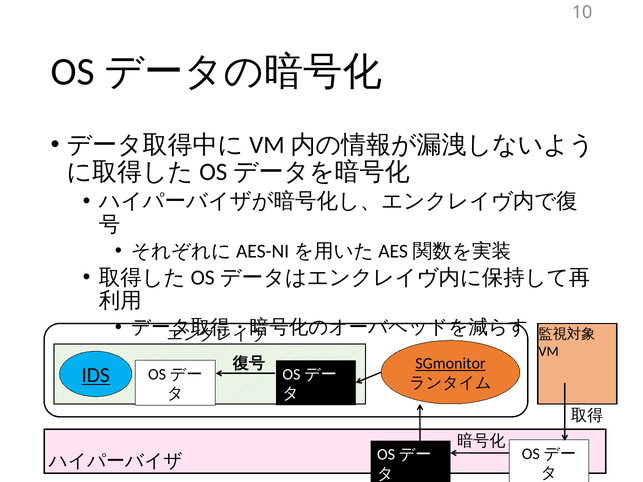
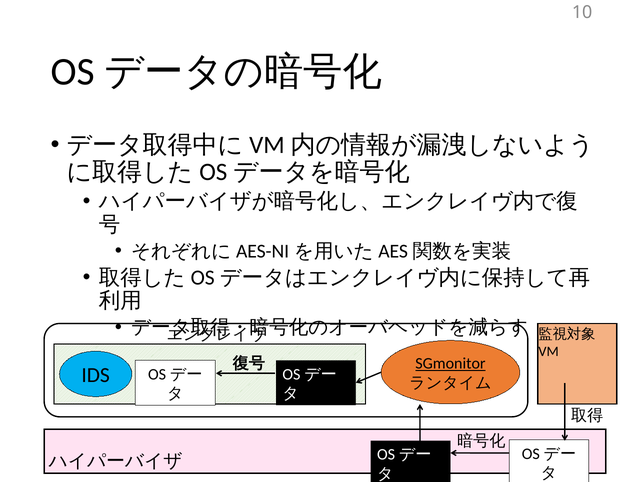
IDS underline: present -> none (96, 376)
